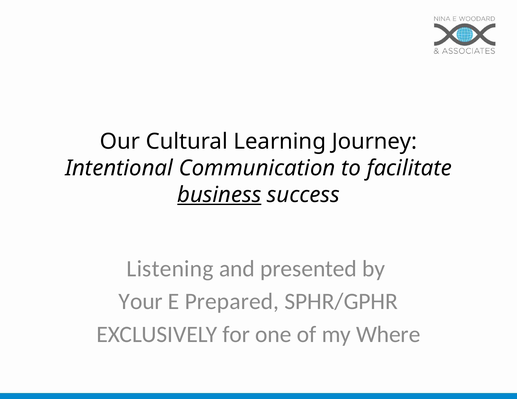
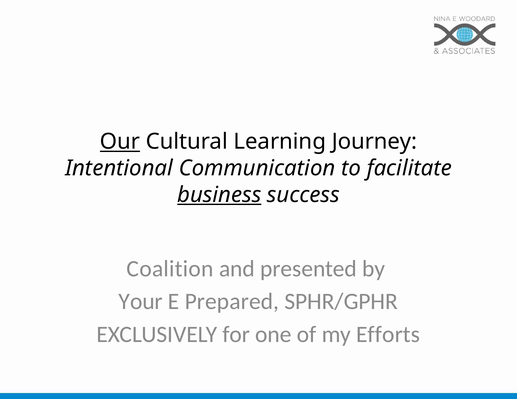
Our underline: none -> present (120, 142)
Listening: Listening -> Coalition (170, 269)
Where: Where -> Efforts (388, 335)
